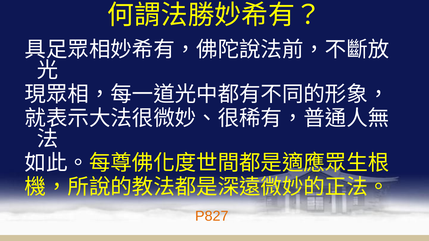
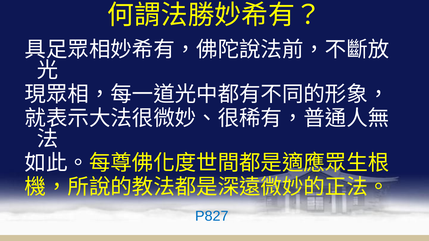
P827 colour: orange -> blue (212, 216)
